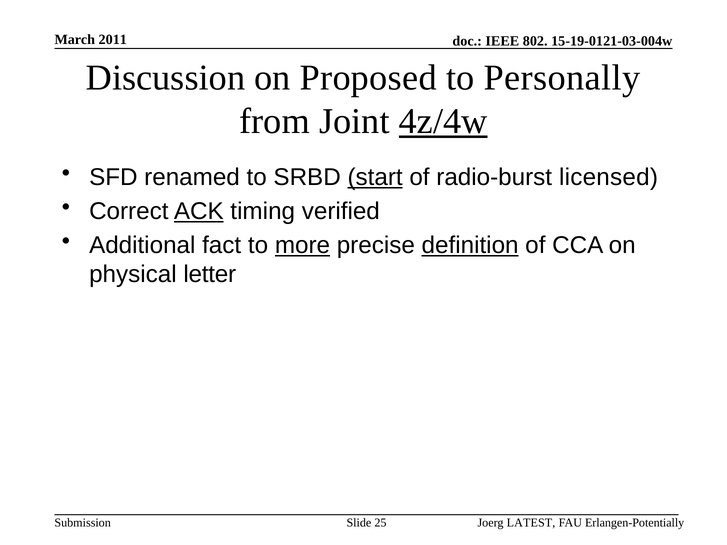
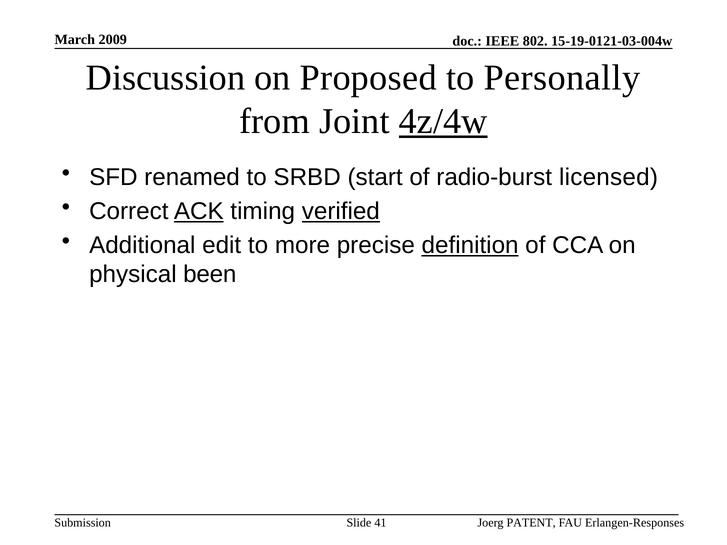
2011: 2011 -> 2009 (113, 40)
start underline: present -> none (375, 177)
verified underline: none -> present (341, 211)
fact: fact -> edit (222, 245)
more underline: present -> none (302, 245)
letter: letter -> been (210, 274)
25: 25 -> 41 (380, 523)
LATEST: LATEST -> PATENT (531, 523)
Erlangen-Potentially: Erlangen-Potentially -> Erlangen-Responses (635, 523)
